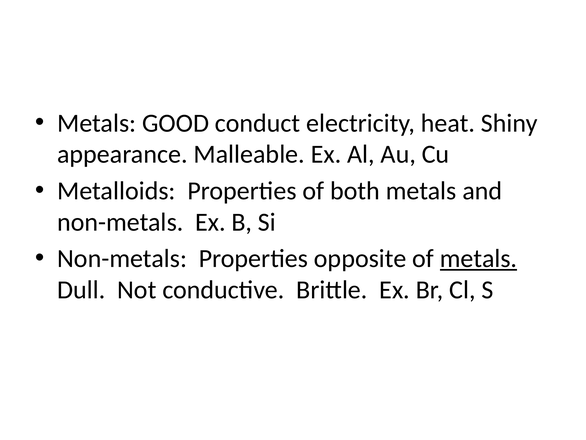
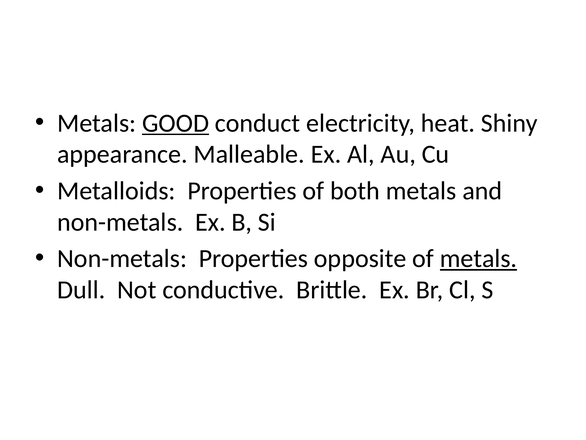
GOOD underline: none -> present (176, 123)
